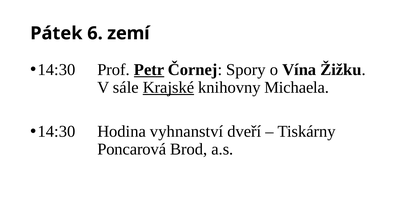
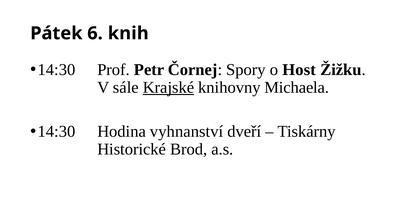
zemí: zemí -> knih (128, 33)
Petr underline: present -> none (149, 70)
Vína: Vína -> Host (299, 70)
Poncarová: Poncarová -> Historické (132, 149)
